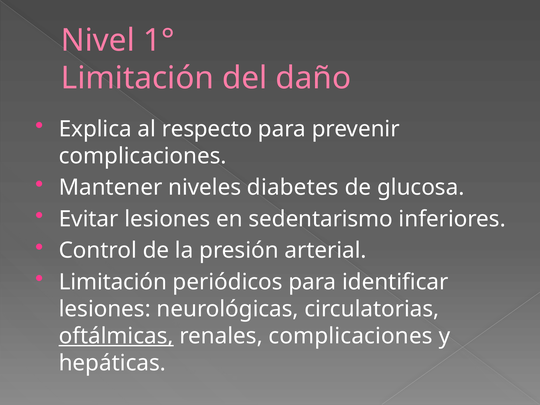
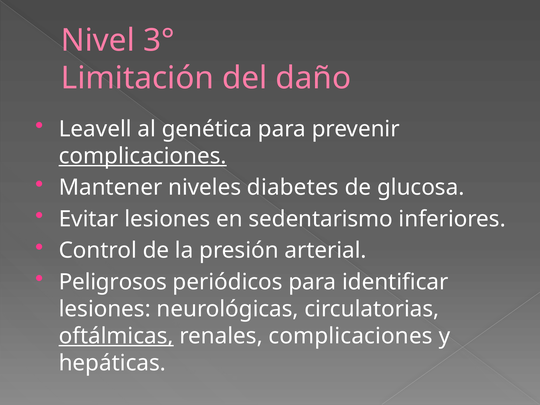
1°: 1° -> 3° (159, 40)
Explica: Explica -> Leavell (95, 129)
respecto: respecto -> genética (207, 129)
complicaciones underline: none -> present (143, 156)
Limitación: Limitación -> Peligrosos (113, 282)
